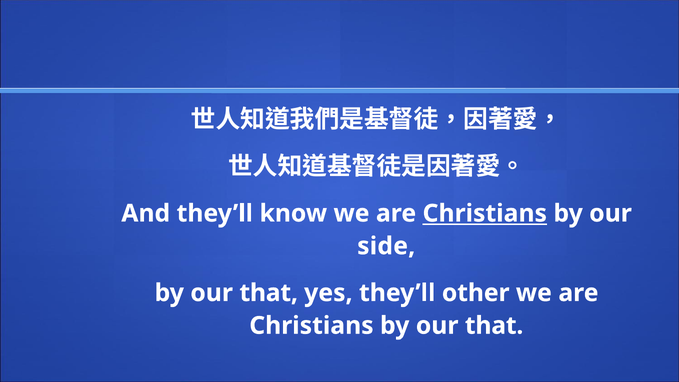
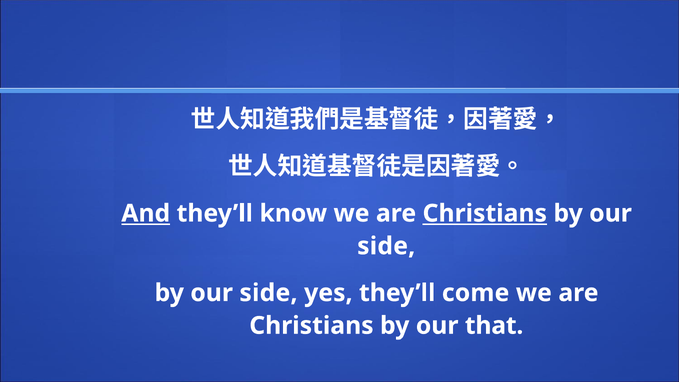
And underline: none -> present (146, 213)
that: that -> side (268, 293)
other: other -> come (476, 293)
